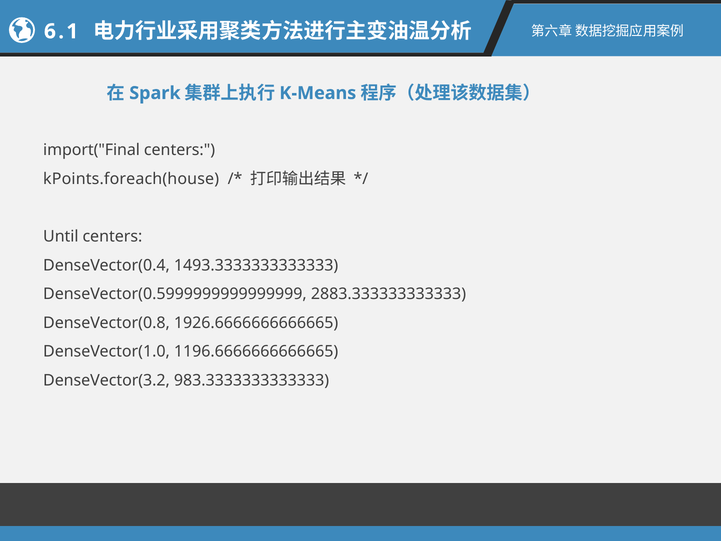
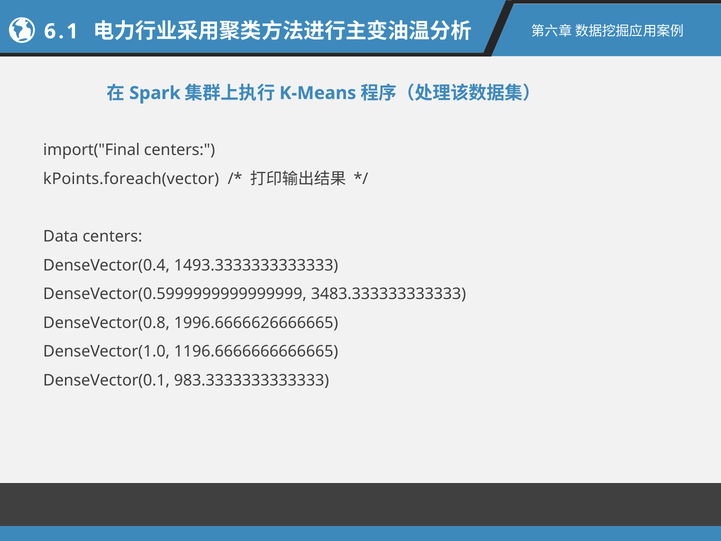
kPoints.foreach(house: kPoints.foreach(house -> kPoints.foreach(vector (131, 179)
Until: Until -> Data (61, 236)
2883.333333333333: 2883.333333333333 -> 3483.333333333333 (388, 294)
1926.6666666666665: 1926.6666666666665 -> 1996.6666626666665 (256, 323)
DenseVector(3.2: DenseVector(3.2 -> DenseVector(0.1 (107, 380)
